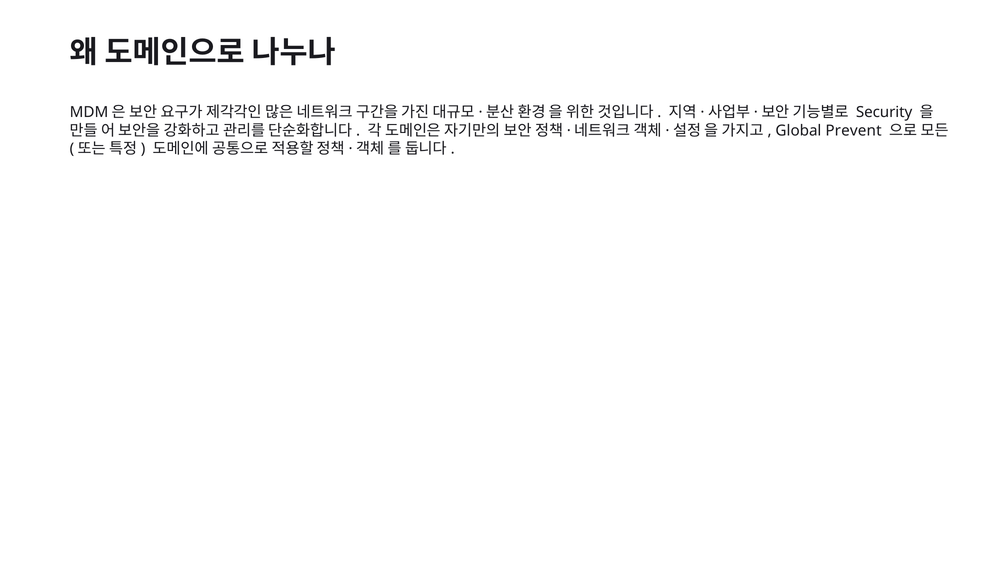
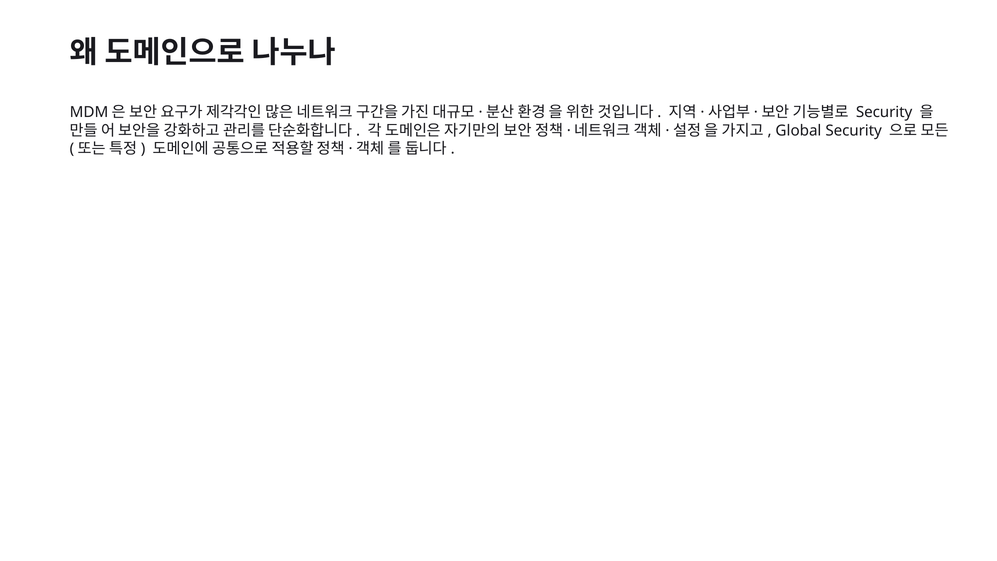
Global Prevent: Prevent -> Security (854, 131)
